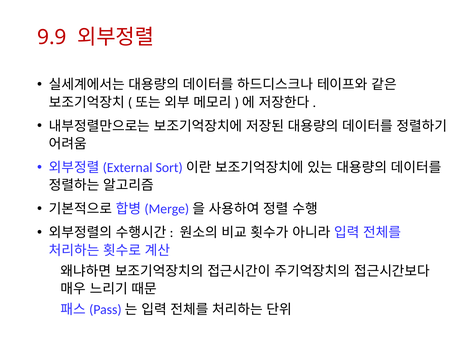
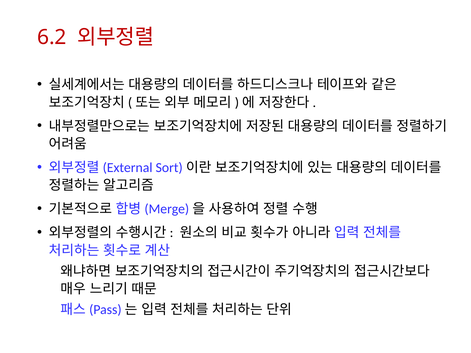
9.9: 9.9 -> 6.2 (52, 37)
